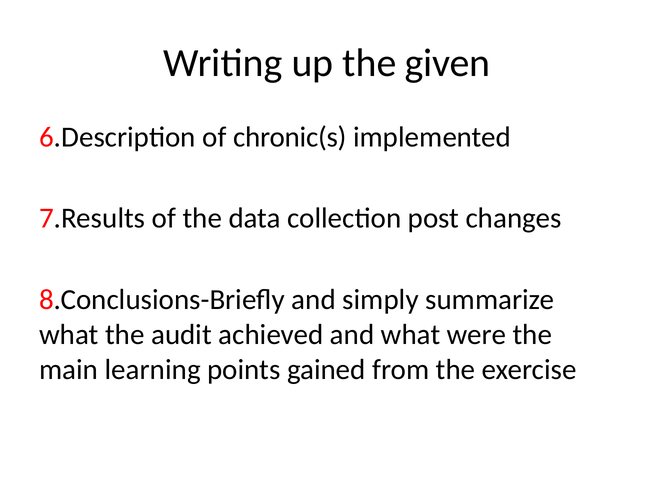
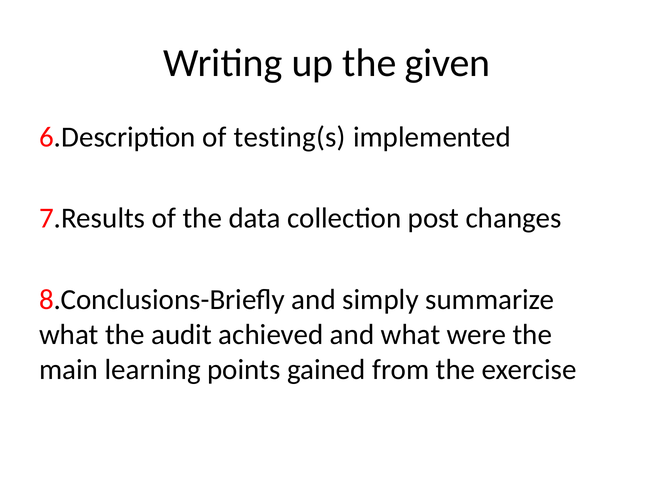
chronic(s: chronic(s -> testing(s (290, 137)
